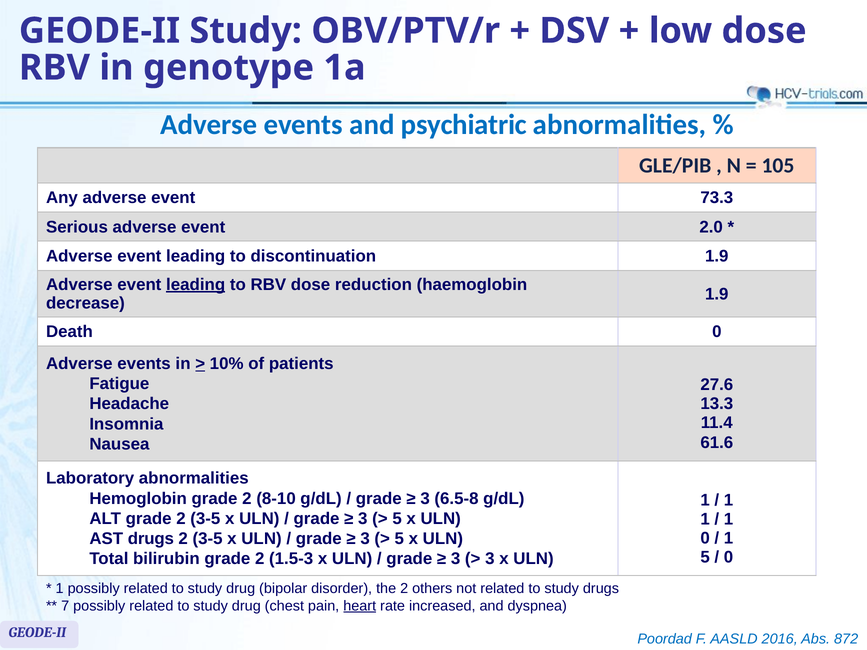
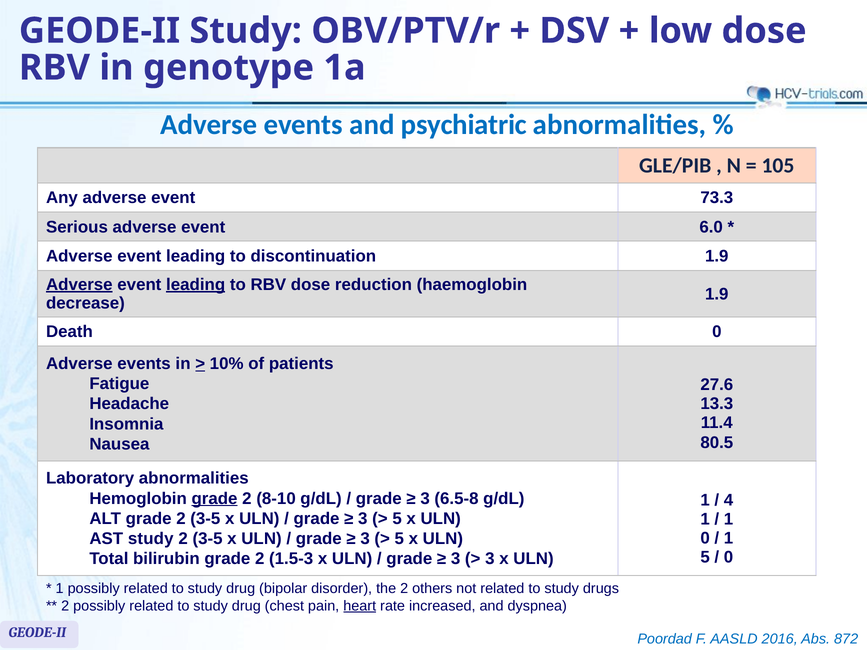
2.0: 2.0 -> 6.0 (711, 227)
Adverse underline: none -> present (79, 285)
61.6: 61.6 -> 80.5 (717, 443)
grade underline: none -> present (215, 499)
1: 1 -> 4 (728, 500)
AST drugs: drugs -> study (151, 539)
7: 7 -> 2 (65, 606)
